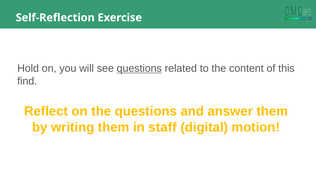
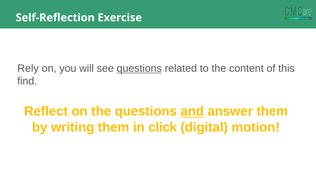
Hold: Hold -> Rely (28, 68)
and underline: none -> present (192, 111)
staff: staff -> click (163, 127)
